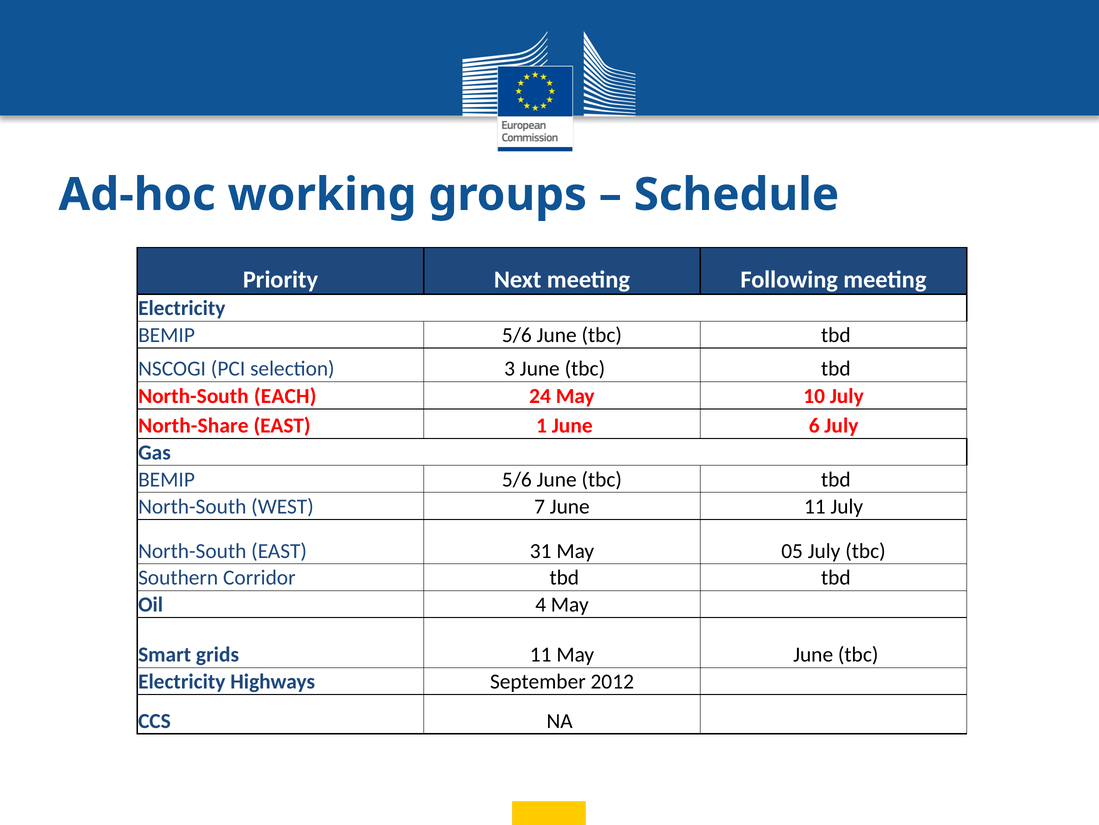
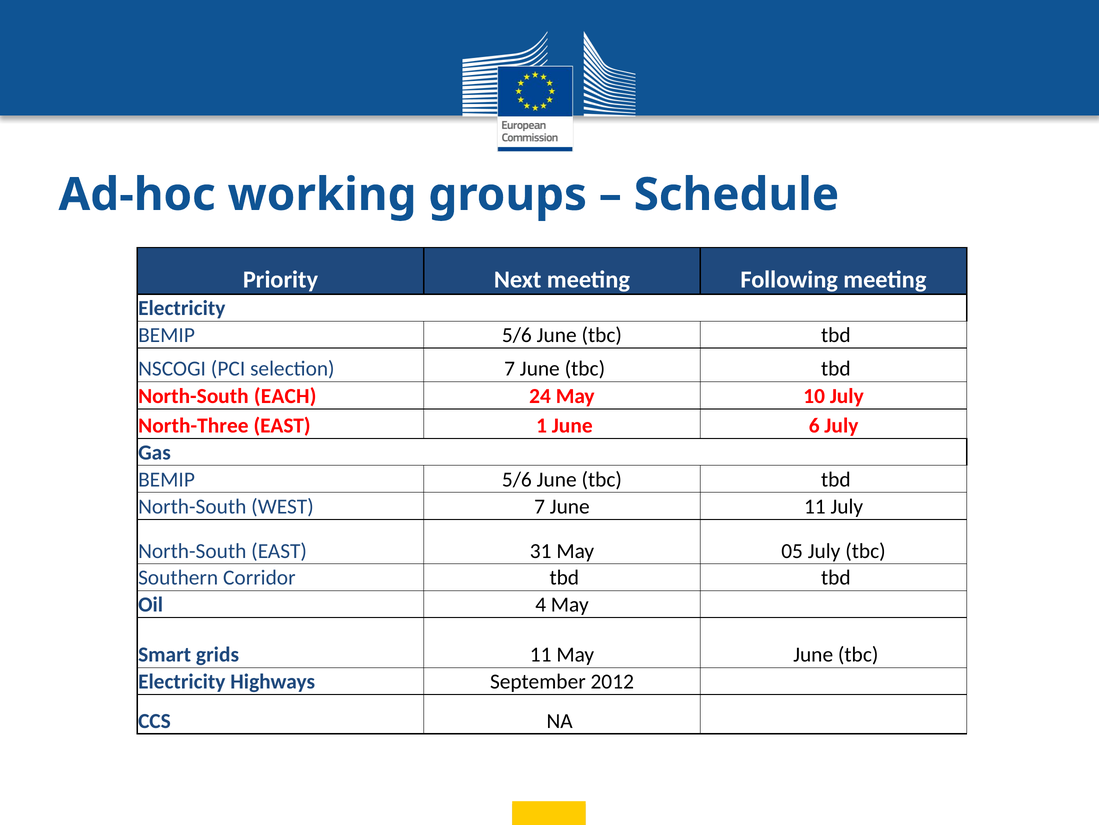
selection 3: 3 -> 7 (510, 369)
North-Share: North-Share -> North-Three (193, 425)
